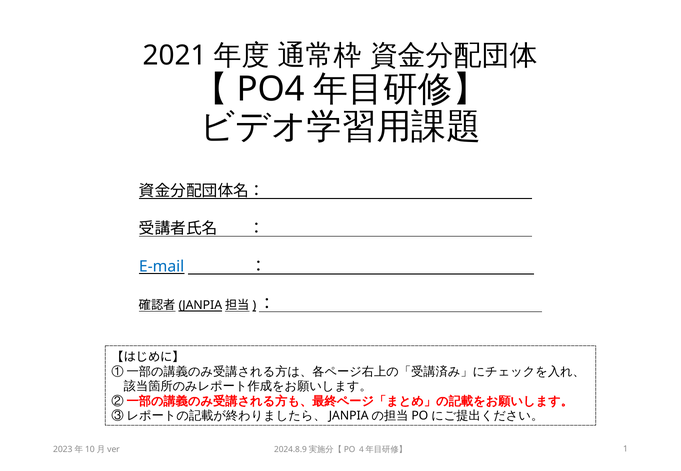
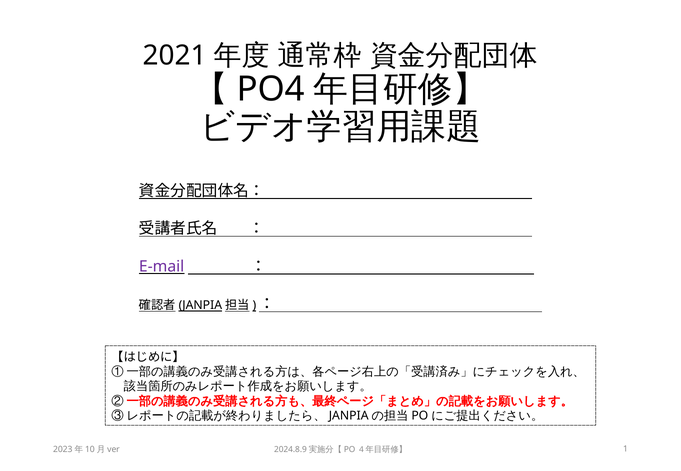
E-mail colour: blue -> purple (162, 267)
